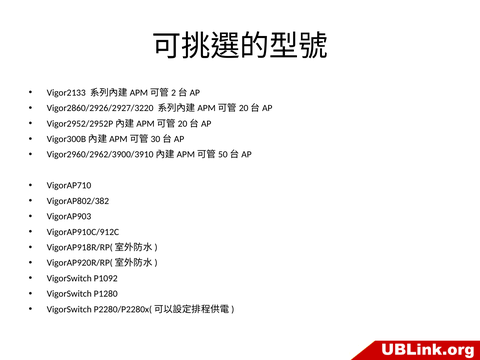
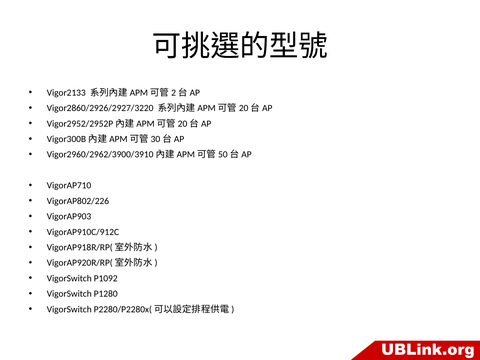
VigorAP802/382: VigorAP802/382 -> VigorAP802/226 (78, 201)
